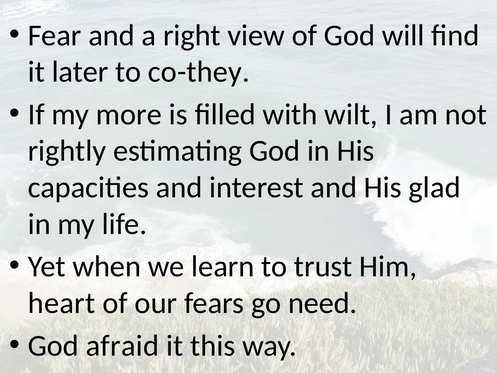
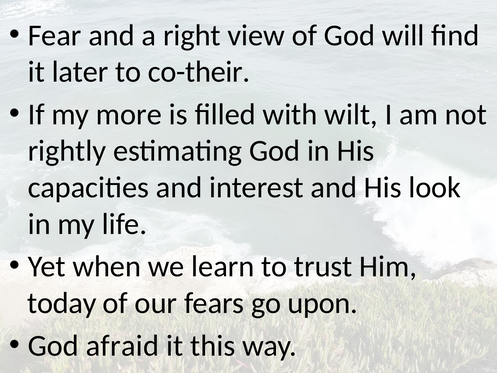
co-they: co-they -> co-their (199, 72)
glad: glad -> look (435, 187)
heart: heart -> today (62, 303)
need: need -> upon (323, 303)
